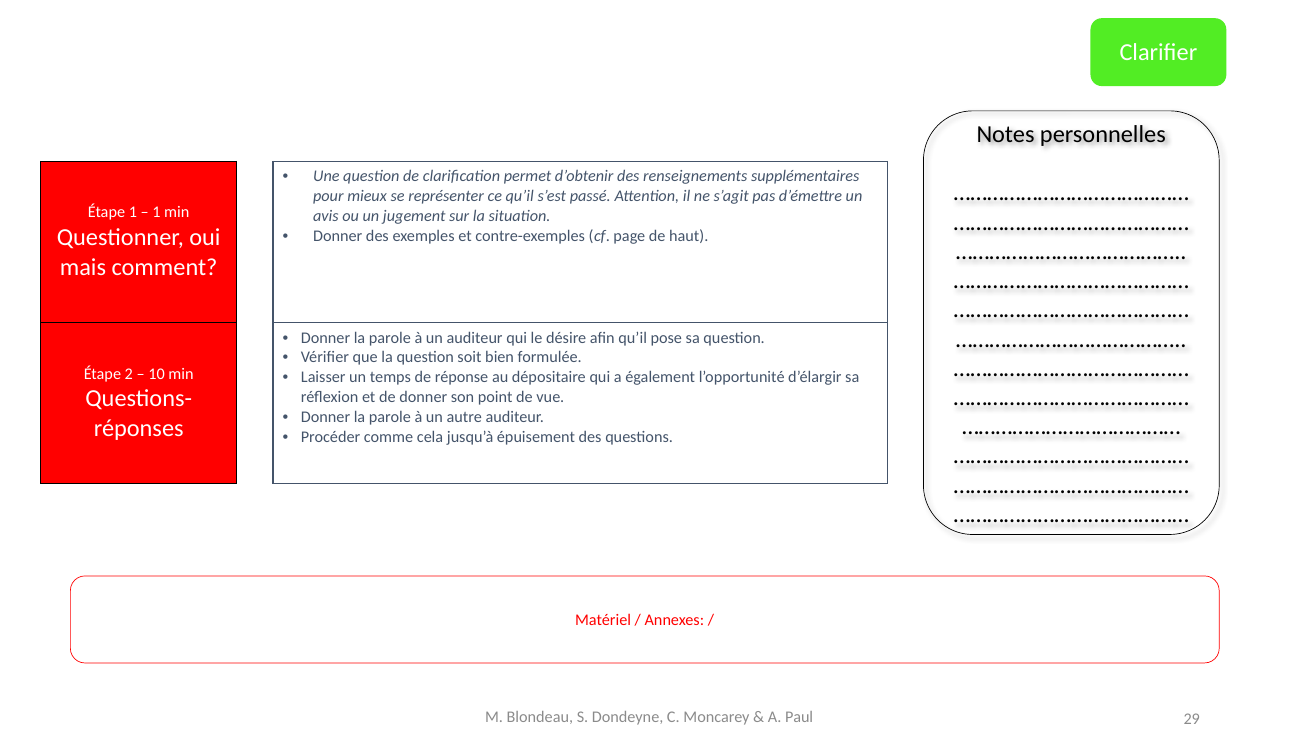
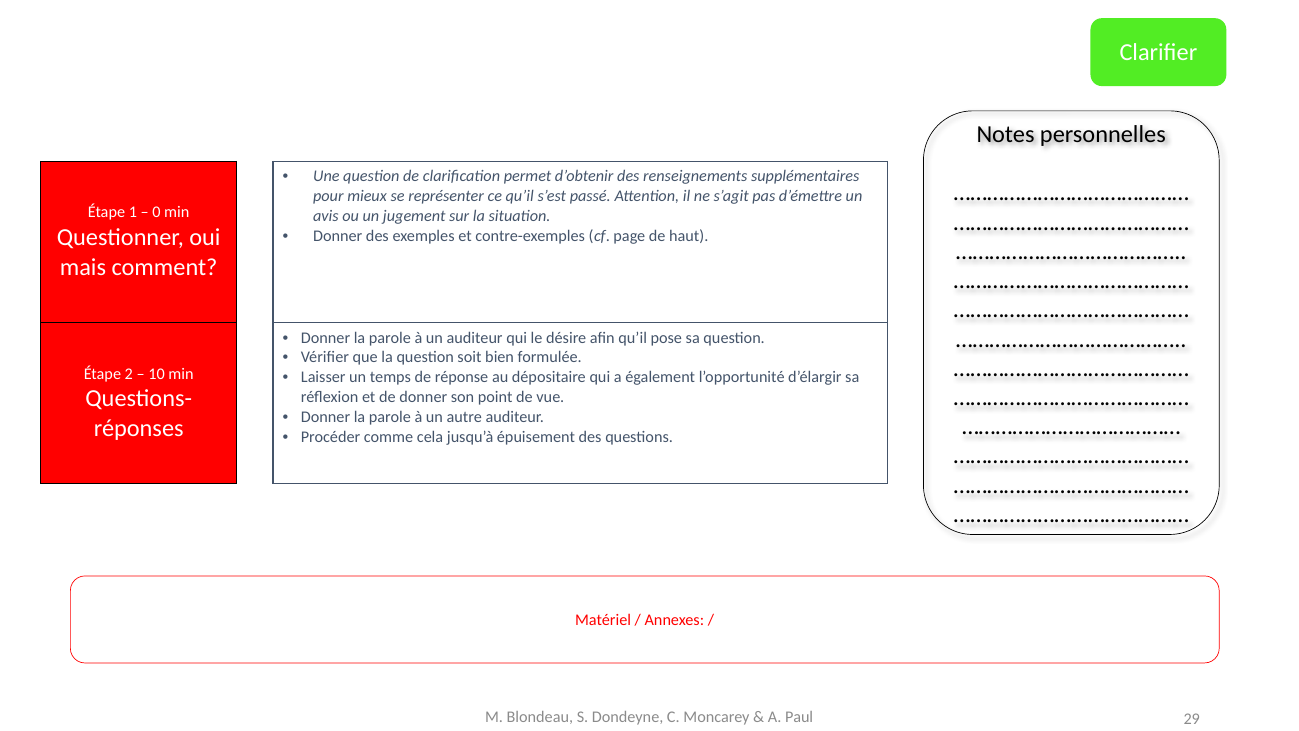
1: 1 -> 0 (156, 212)
